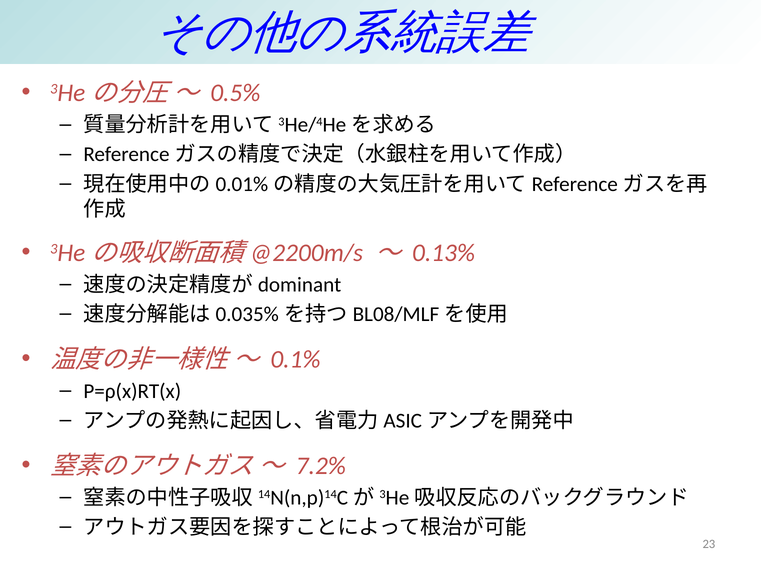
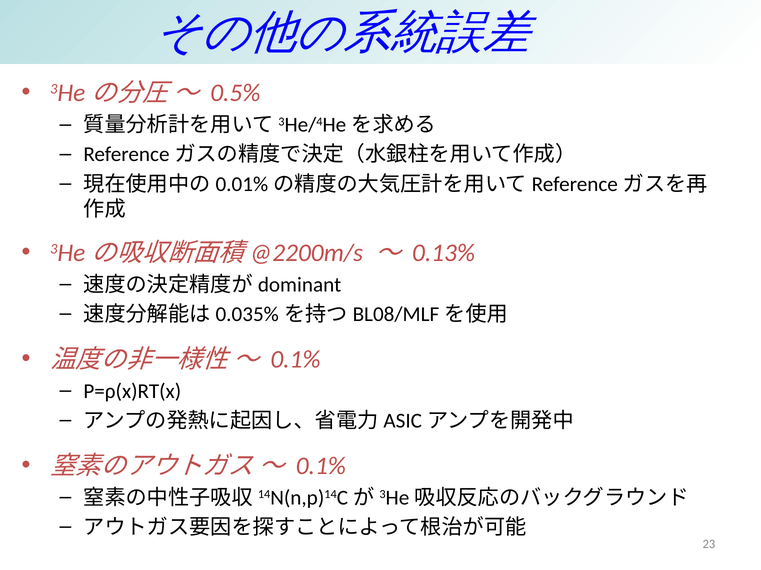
7.2%: 7.2% -> 0.1% (321, 466)
